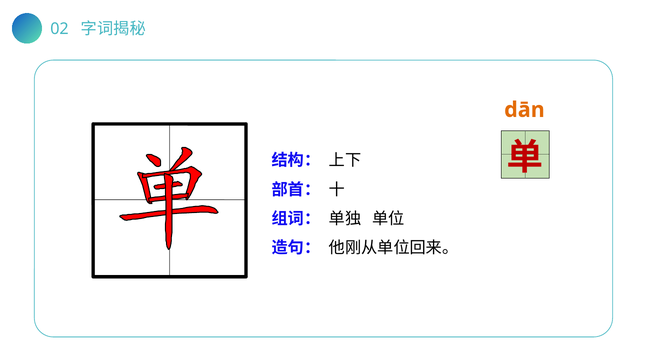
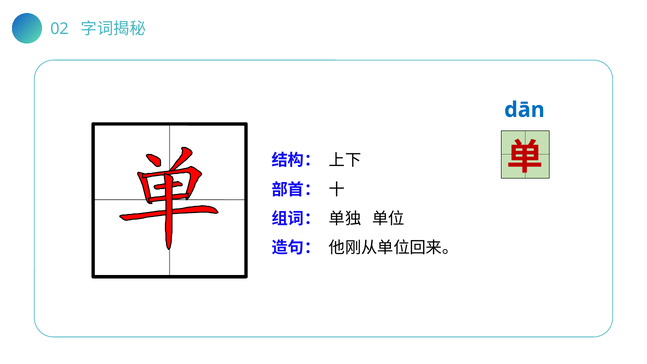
dān colour: orange -> blue (524, 110)
